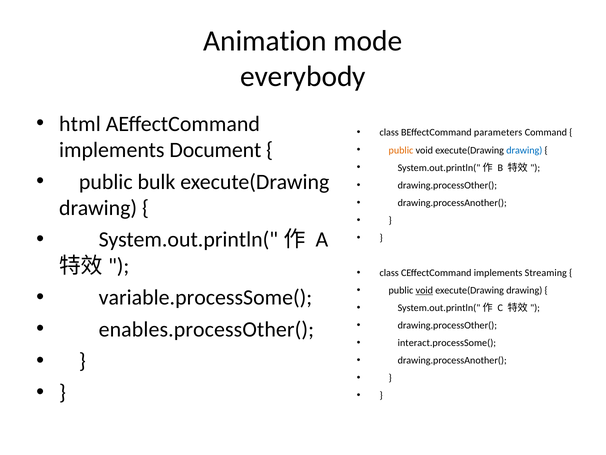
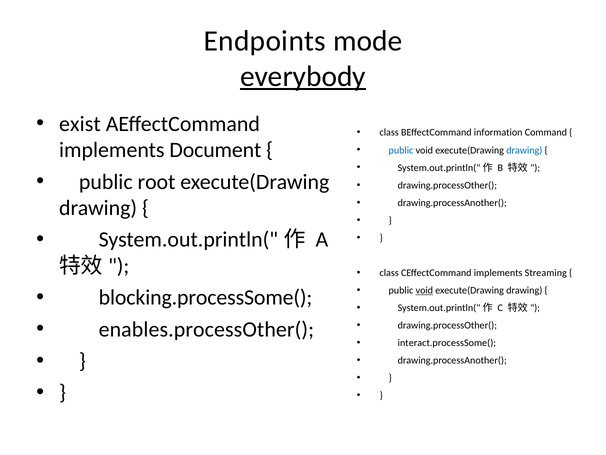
Animation: Animation -> Endpoints (265, 41)
everybody underline: none -> present (303, 76)
html: html -> exist (80, 124)
parameters: parameters -> information (498, 132)
public colour: orange -> blue (401, 150)
bulk: bulk -> root (156, 182)
variable.processSome(: variable.processSome( -> blocking.processSome( (206, 297)
